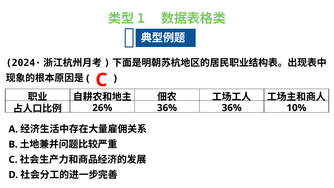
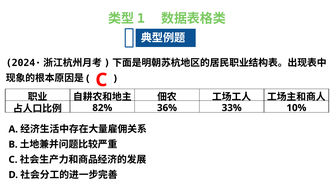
26%: 26% -> 82% (102, 108)
36% 36%: 36% -> 33% (232, 108)
